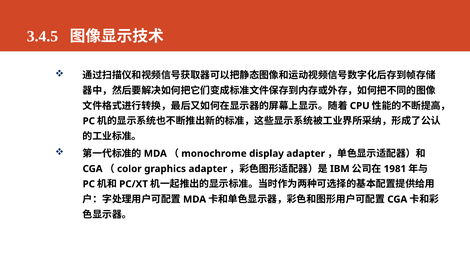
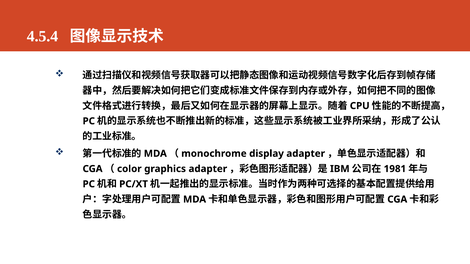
3.4.5: 3.4.5 -> 4.5.4 (42, 37)
